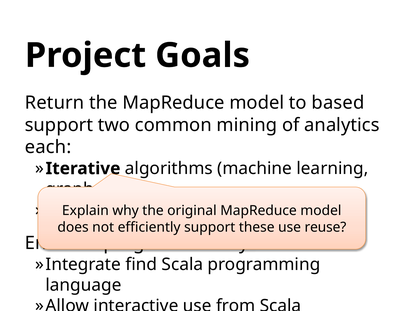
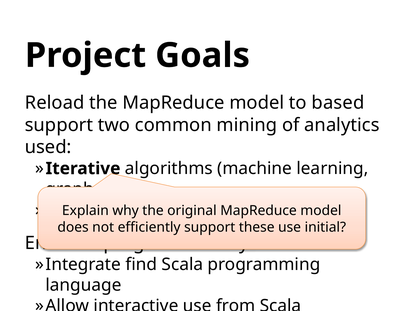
Return: Return -> Reload (55, 103)
each: each -> used (48, 147)
reuse: reuse -> initial (325, 227)
